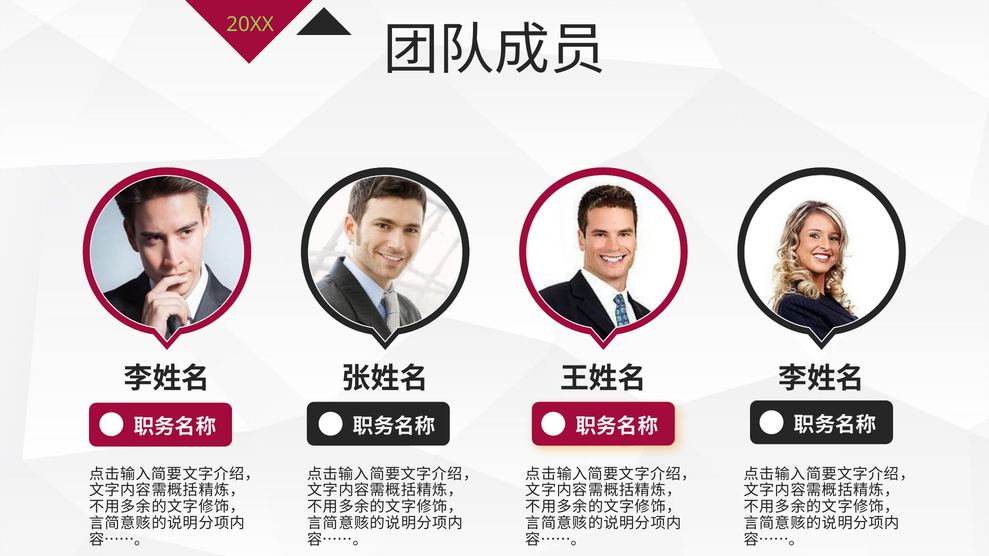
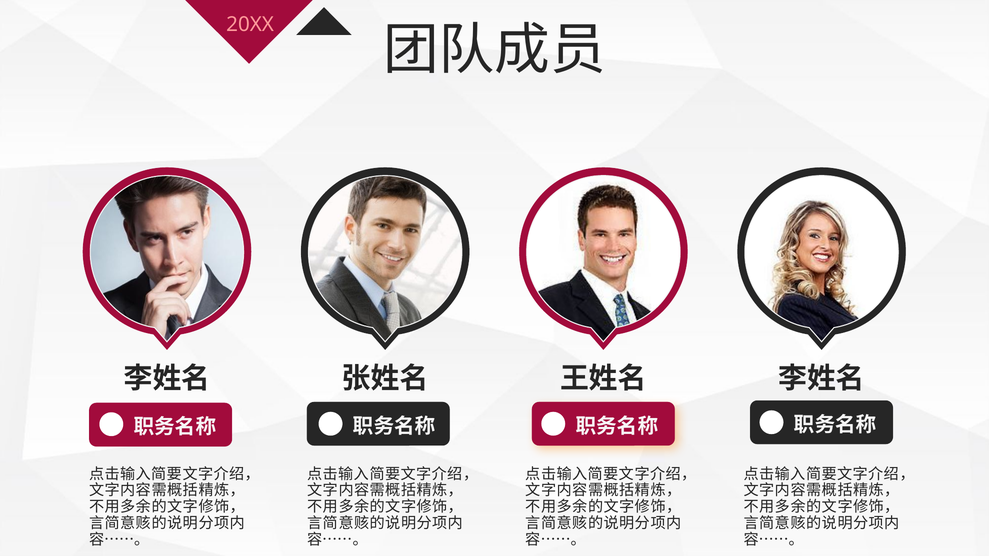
20XX colour: light green -> pink (250, 25)
